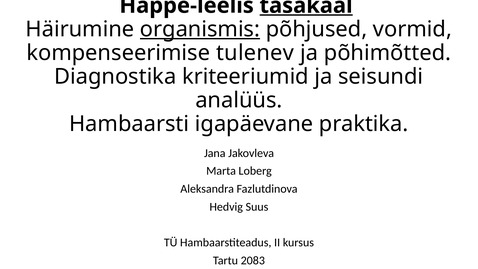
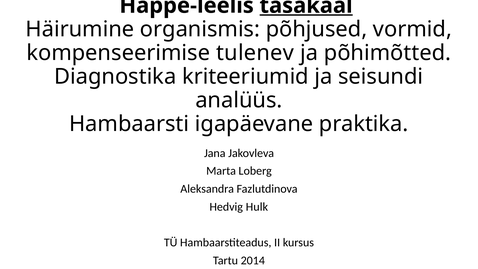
organismis underline: present -> none (200, 29)
Suus: Suus -> Hulk (257, 207)
2083: 2083 -> 2014 (253, 260)
